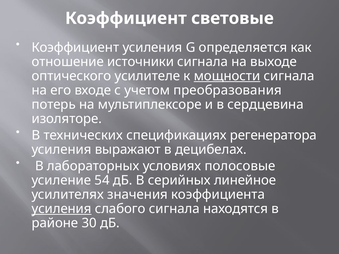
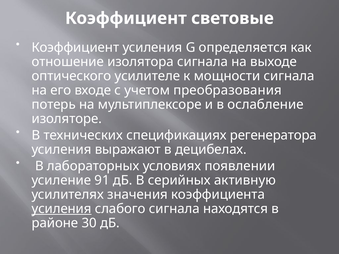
источники: источники -> изолятора (141, 62)
мощности underline: present -> none (227, 76)
сердцевина: сердцевина -> ослабление (266, 105)
полосовые: полосовые -> появлении (240, 166)
54: 54 -> 91 (102, 180)
линейное: линейное -> активную (245, 180)
